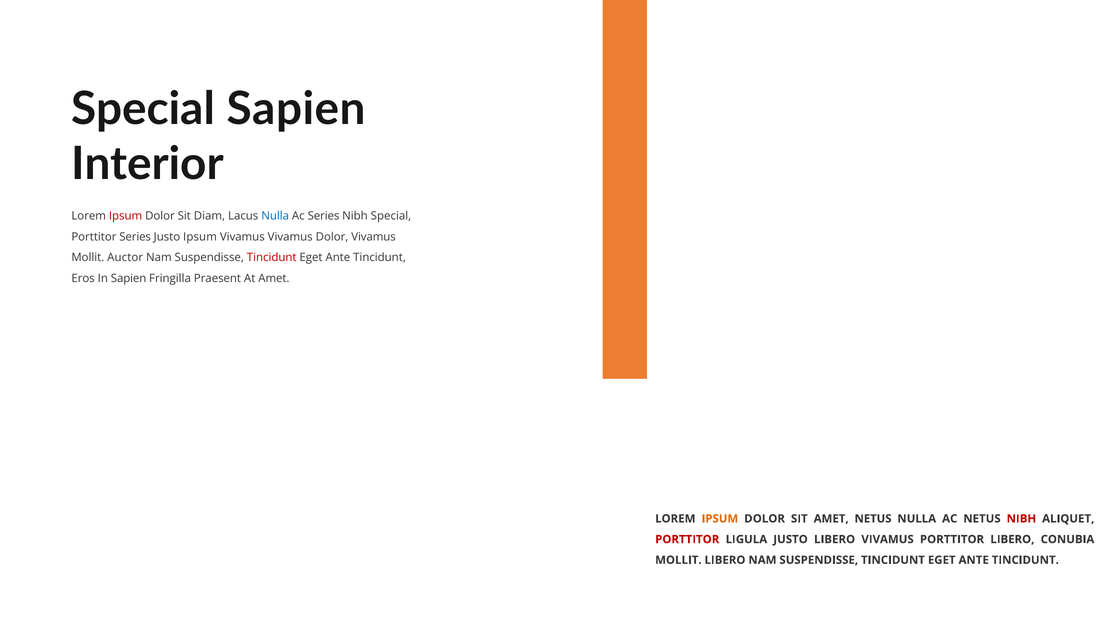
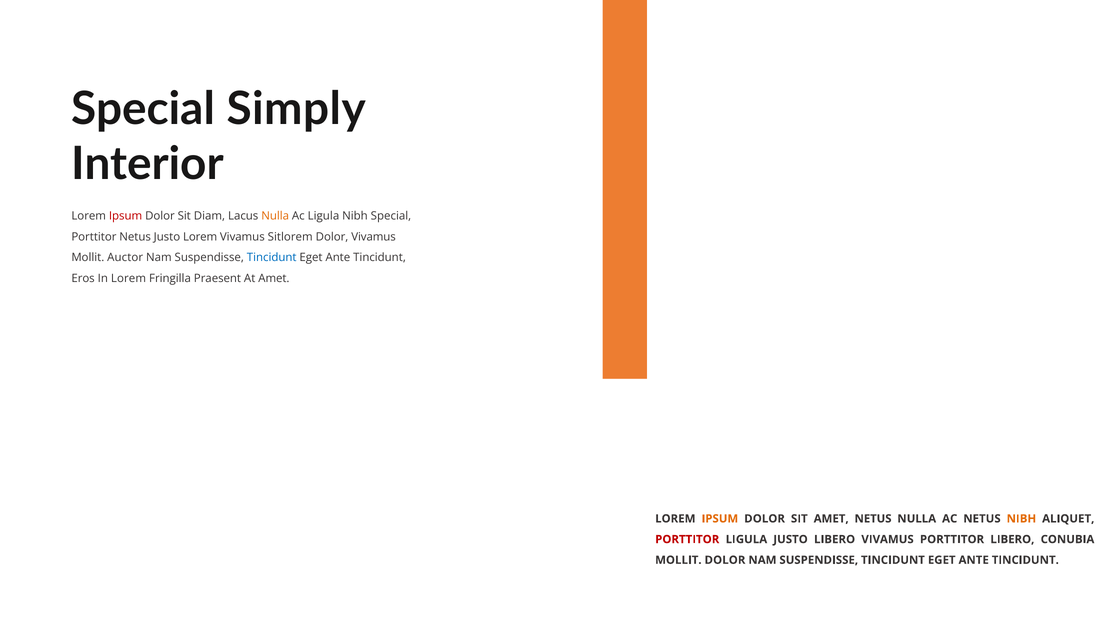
Special Sapien: Sapien -> Simply (296, 109)
Nulla colour: blue -> orange (275, 216)
Ac Series: Series -> Ligula (323, 216)
Porttitor Series: Series -> Netus (135, 237)
Justo Ipsum: Ipsum -> Lorem (200, 237)
Vivamus Vivamus: Vivamus -> Sitlorem (290, 237)
Tincidunt colour: red -> blue (272, 257)
In Sapien: Sapien -> Lorem (128, 278)
NIBH colour: red -> orange (1021, 519)
MOLLIT LIBERO: LIBERO -> DOLOR (725, 560)
